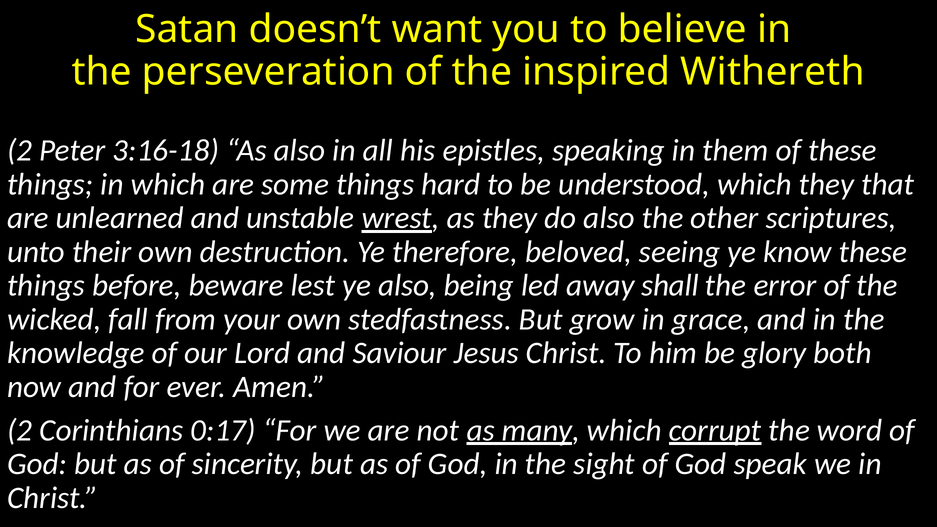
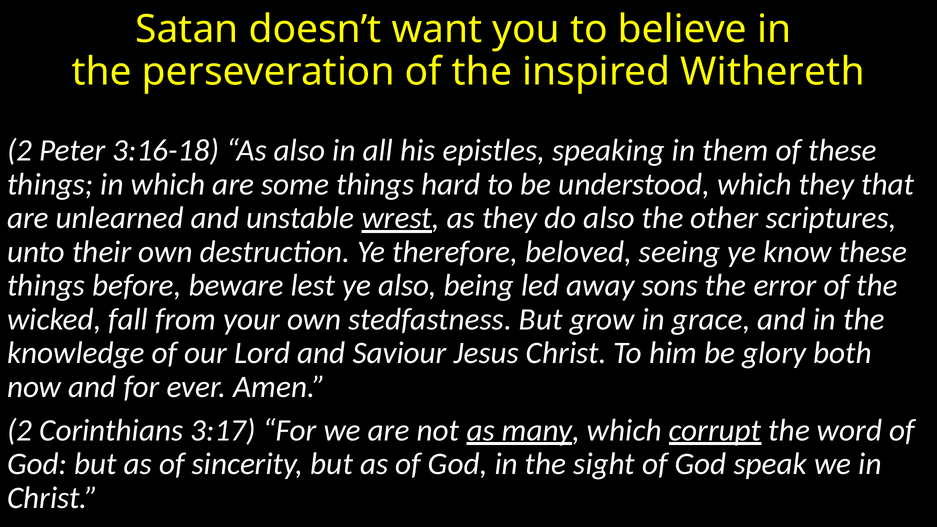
shall: shall -> sons (670, 285)
0:17: 0:17 -> 3:17 (223, 430)
